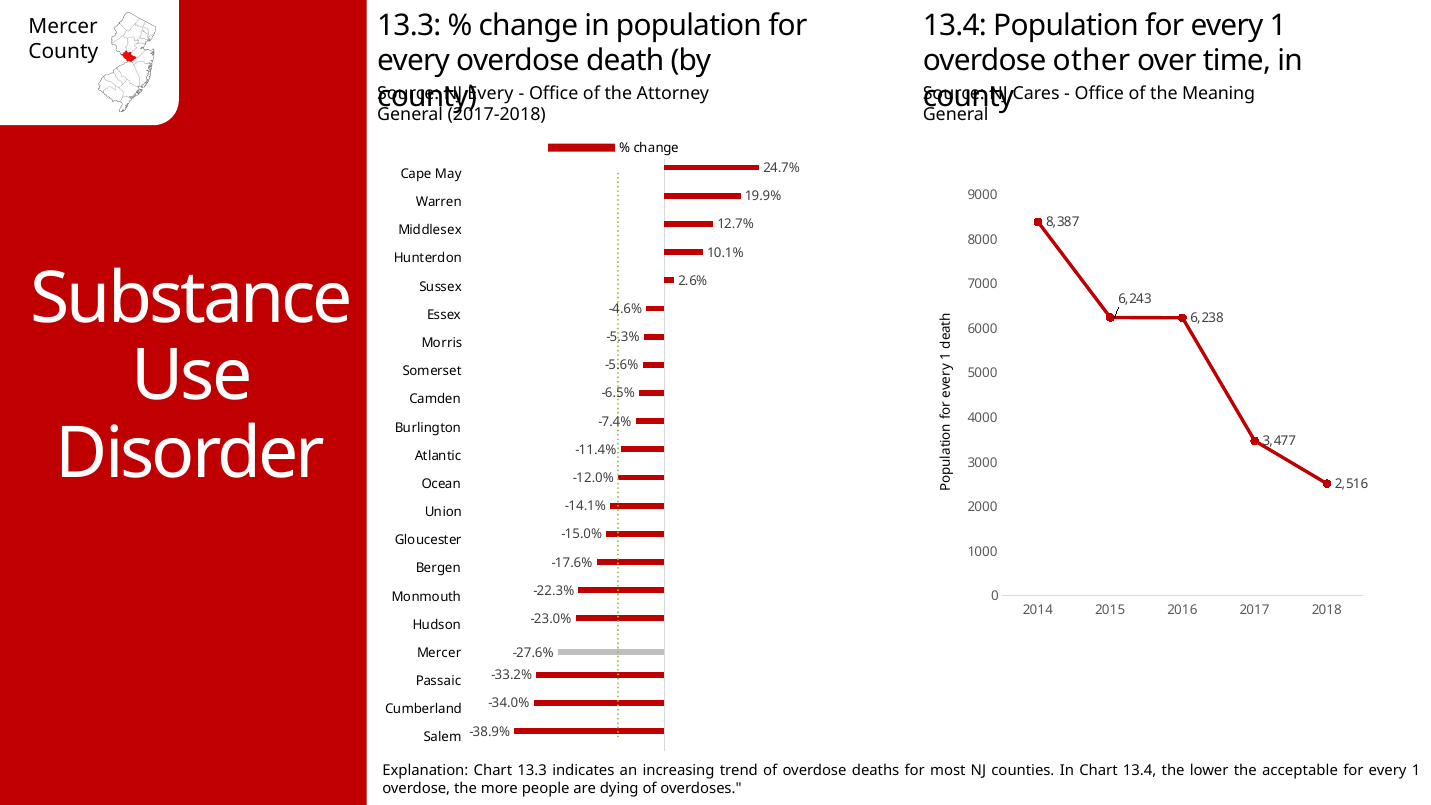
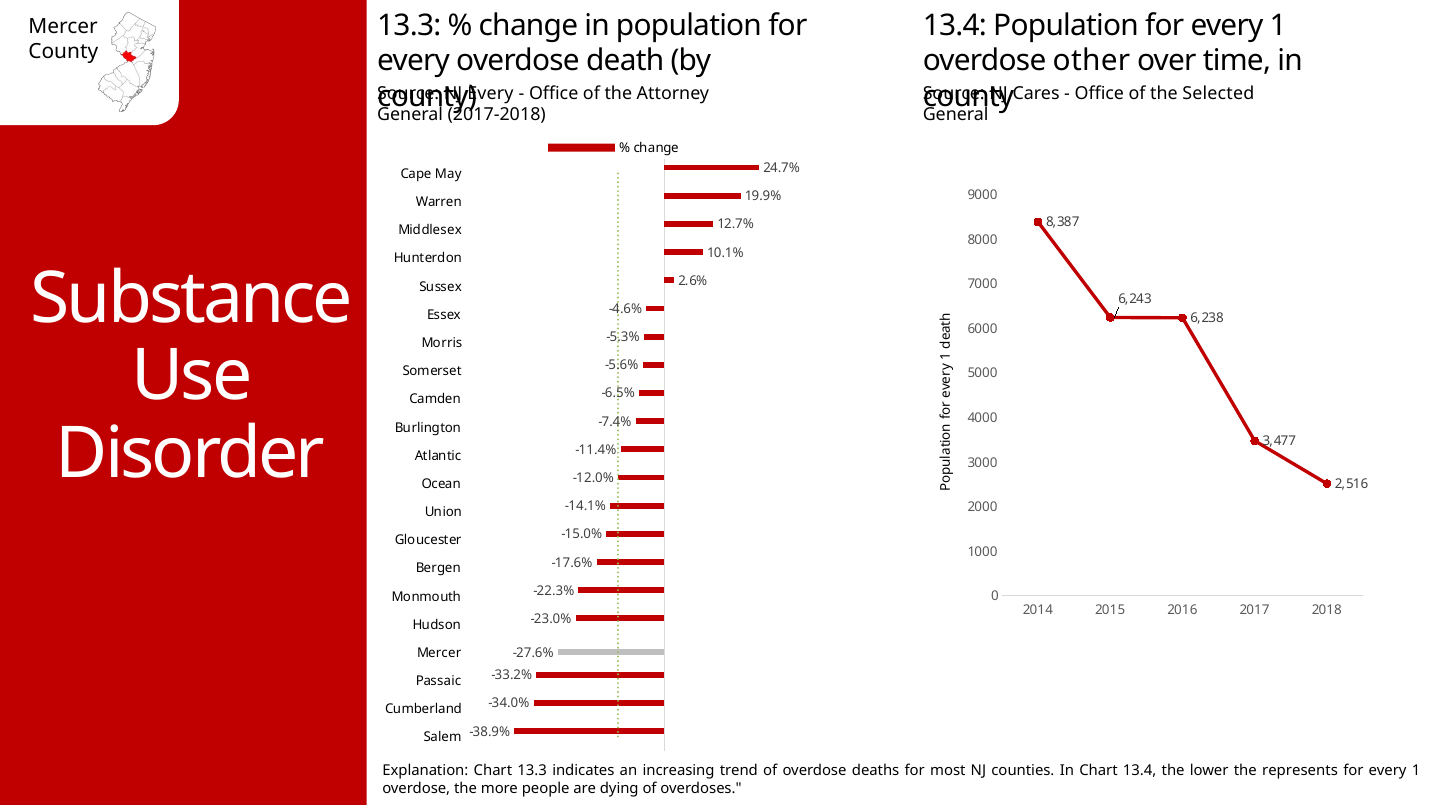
Meaning: Meaning -> Selected (1218, 93)
acceptable: acceptable -> represents (1300, 770)
